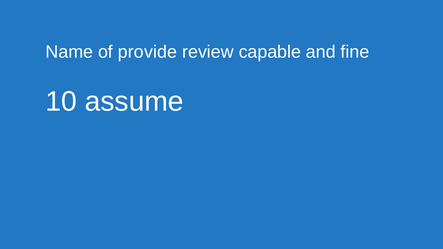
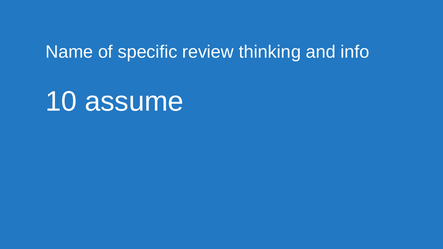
provide: provide -> specific (148, 52)
capable: capable -> thinking (270, 52)
fine: fine -> info (355, 52)
